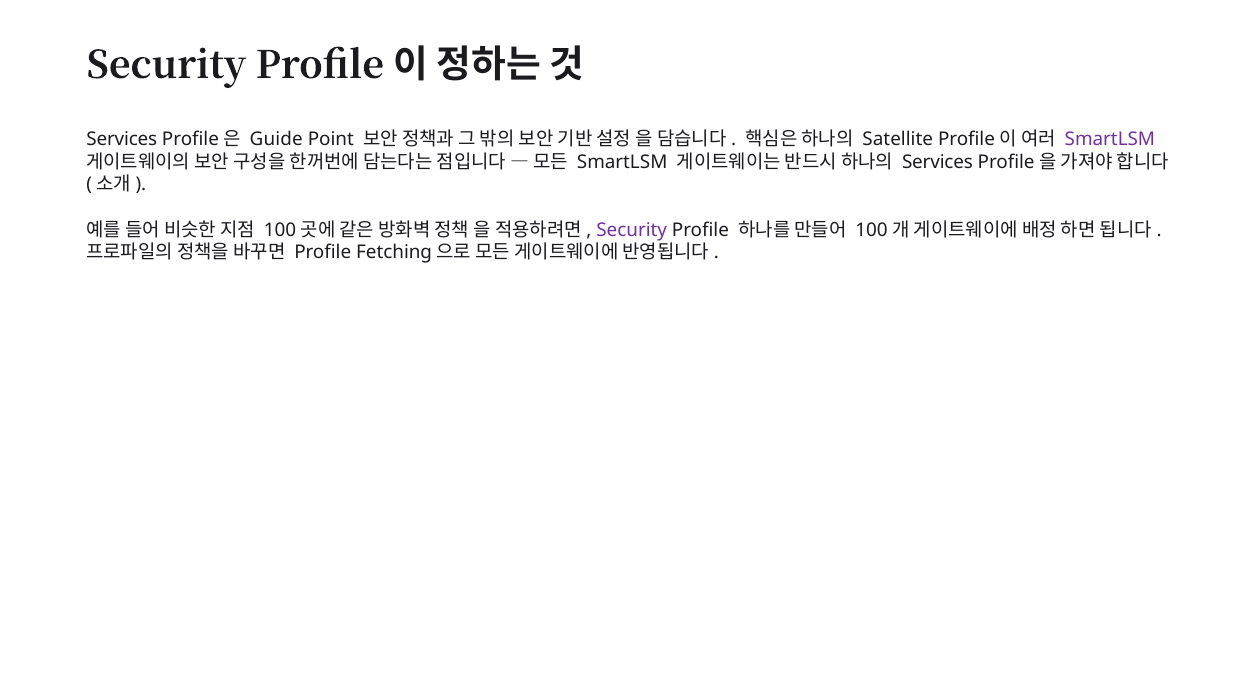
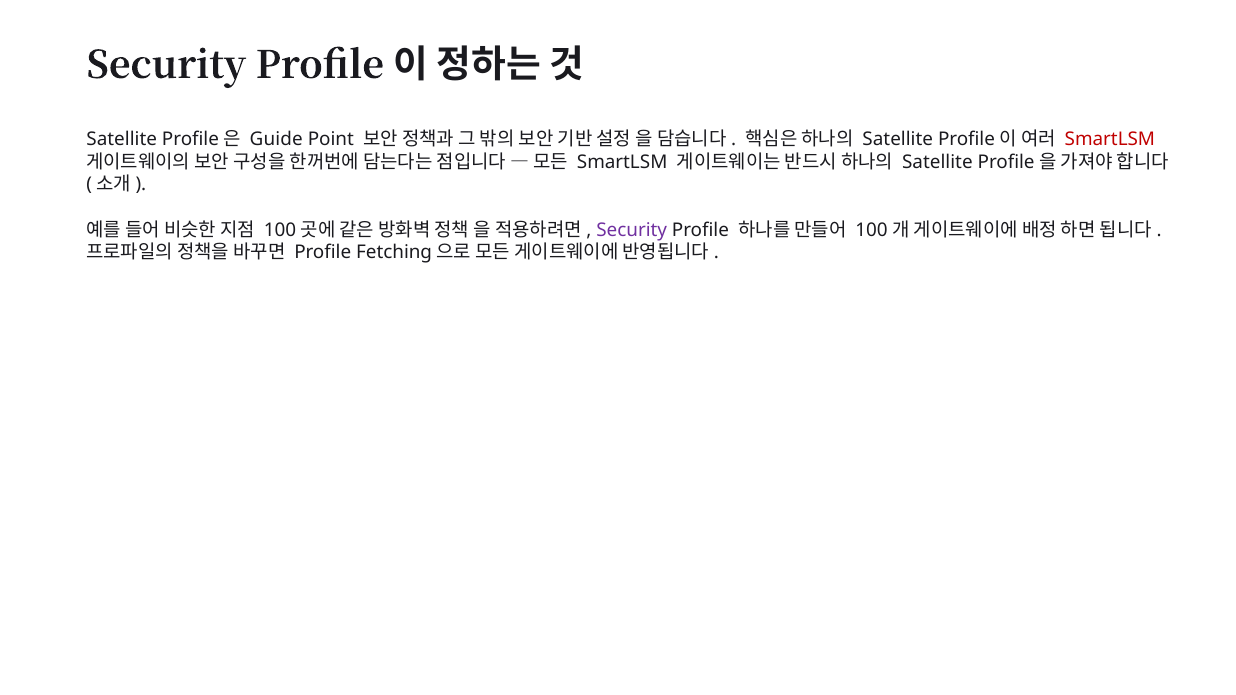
Services: Services -> Satellite (122, 139)
SmartLSM colour: purple -> red (1110, 139)
Services: Services -> Satellite (937, 162)
